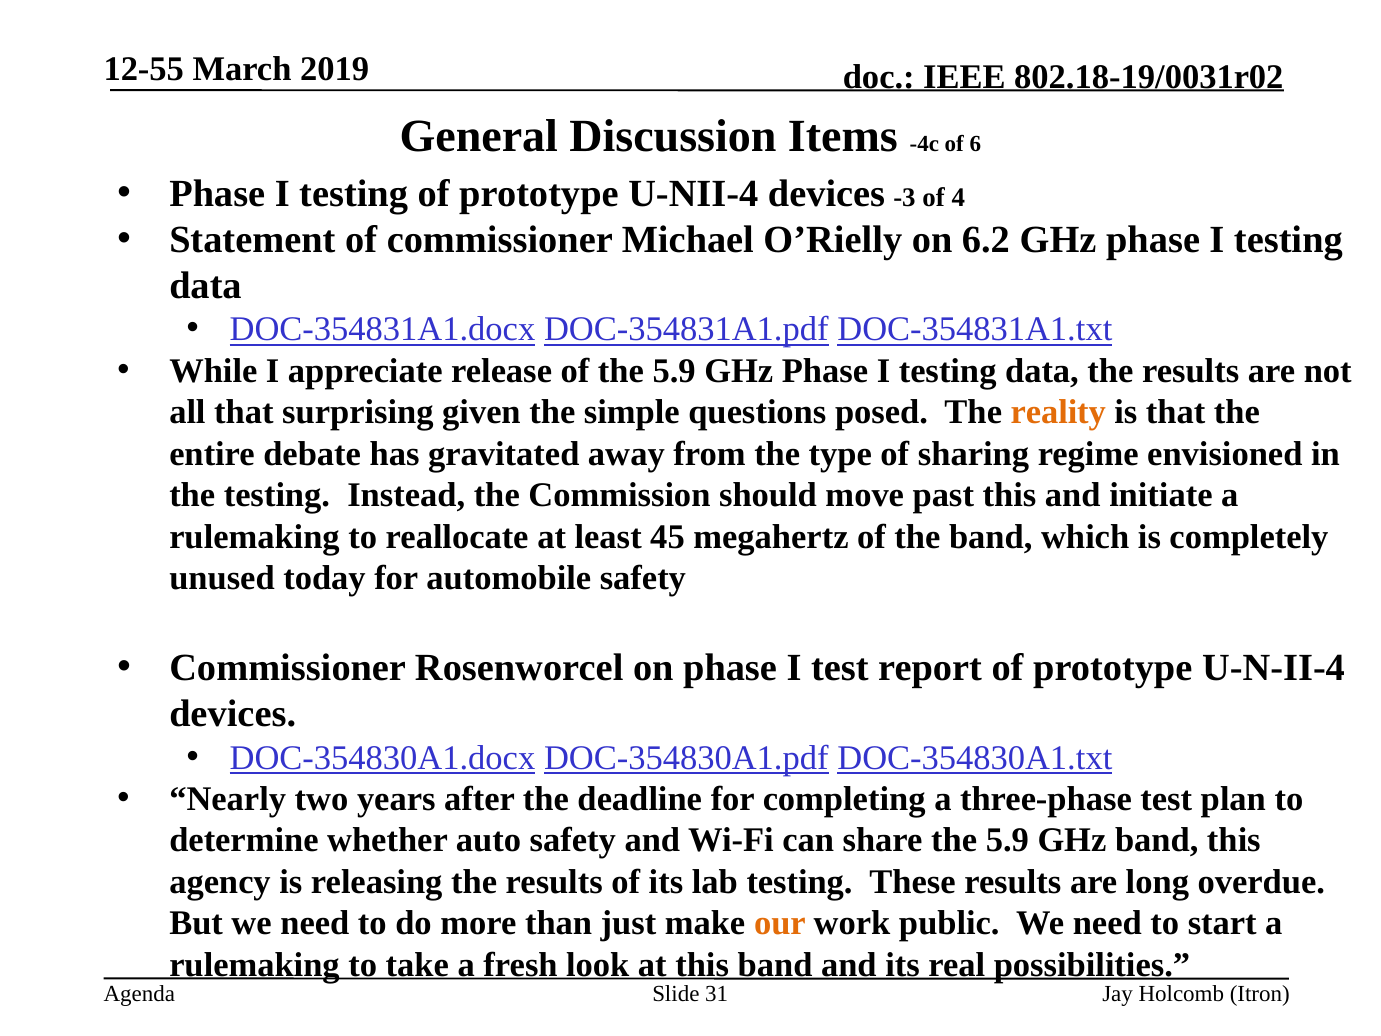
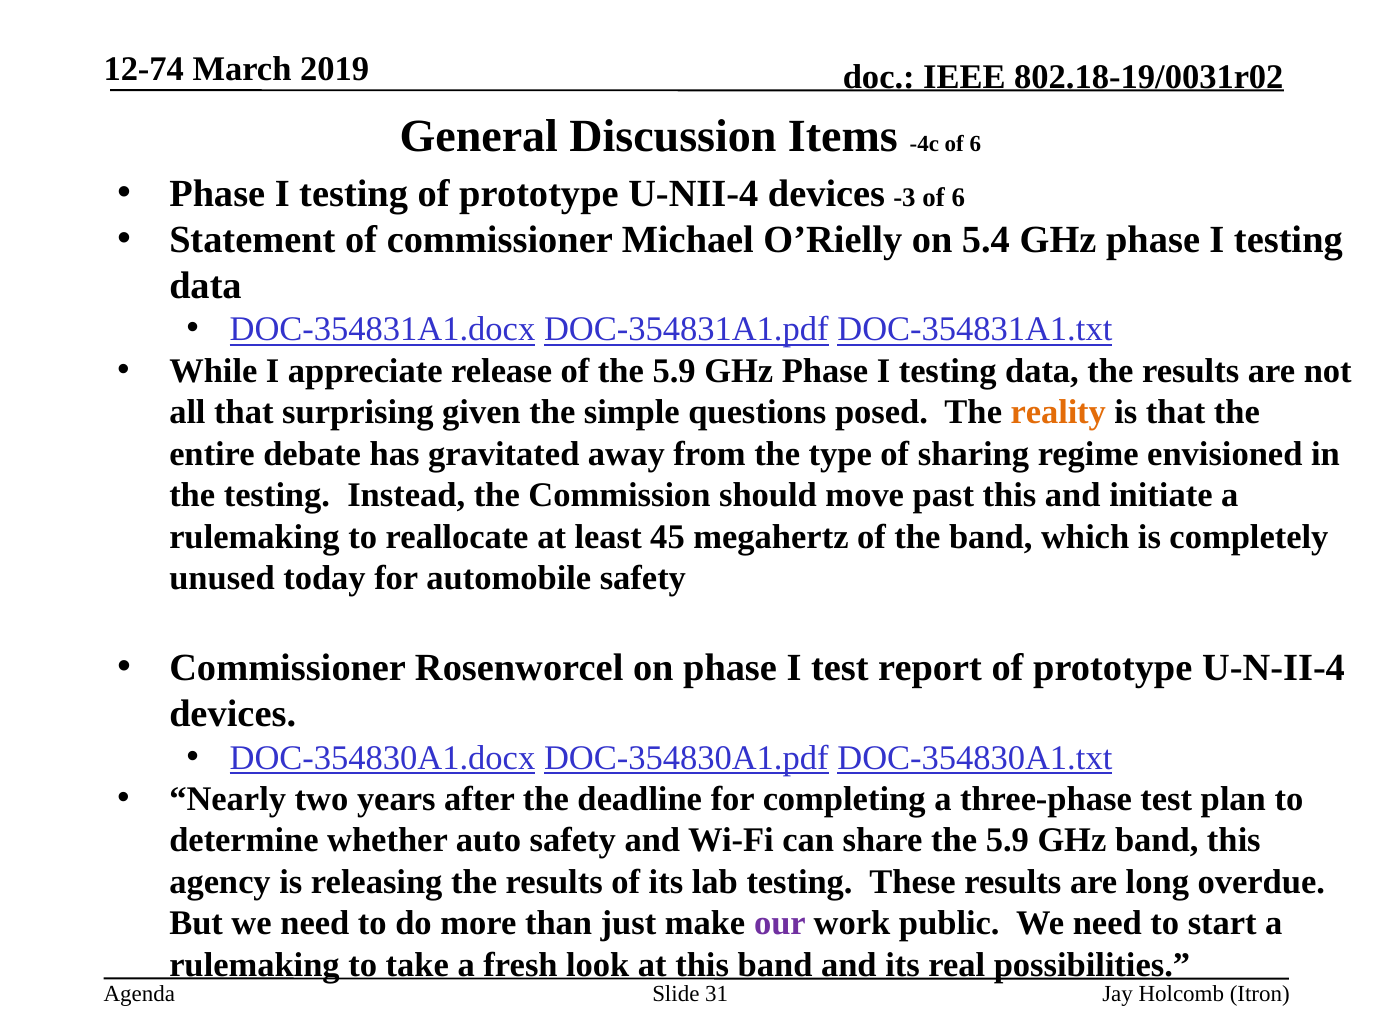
12-55: 12-55 -> 12-74 (144, 69)
-3 of 4: 4 -> 6 (958, 198)
6.2: 6.2 -> 5.4 (986, 240)
our colour: orange -> purple (780, 923)
